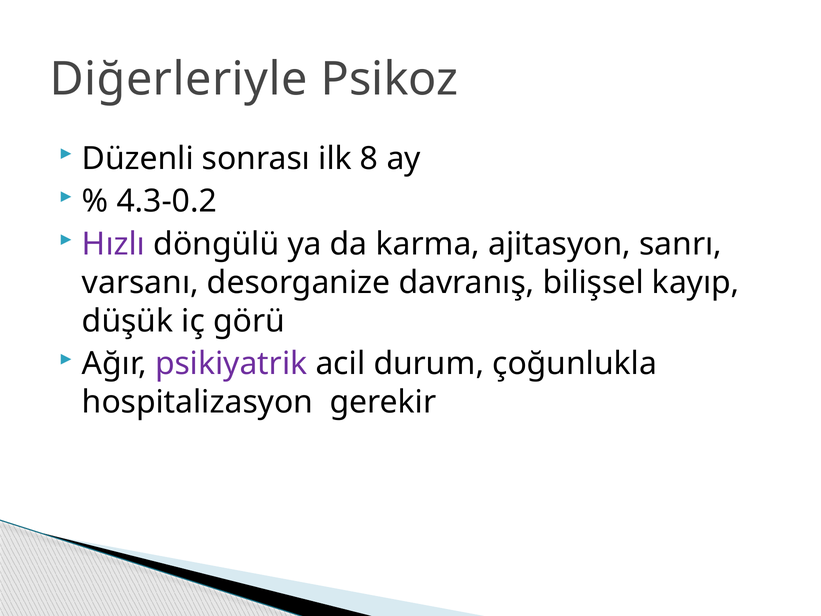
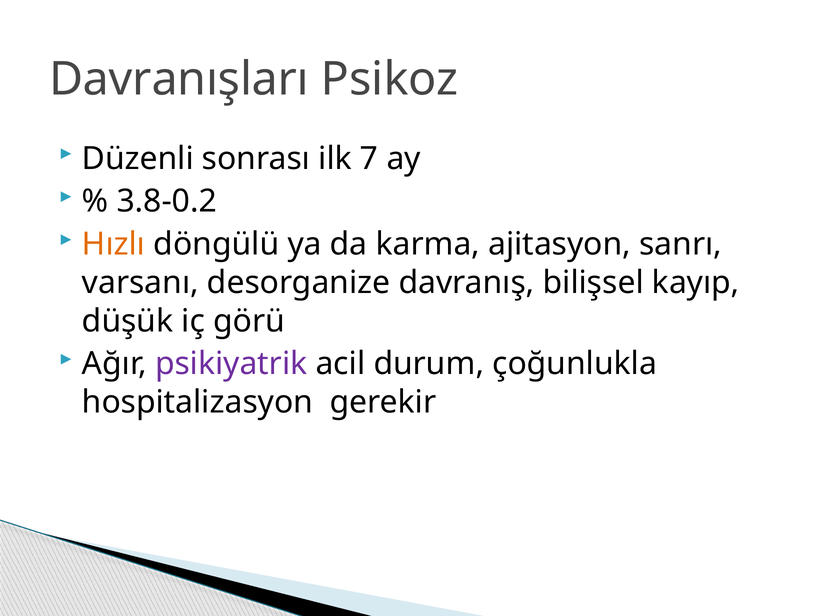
Diğerleriyle: Diğerleriyle -> Davranışları (179, 79)
8: 8 -> 7 (369, 158)
4.3-0.2: 4.3-0.2 -> 3.8-0.2 (167, 201)
Hızlı colour: purple -> orange (114, 244)
